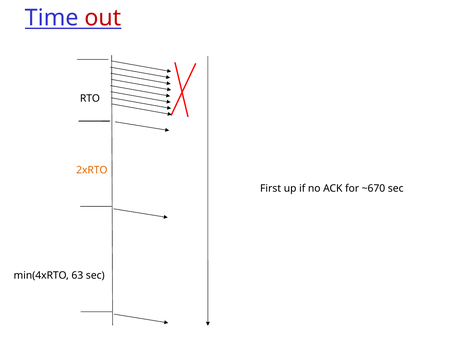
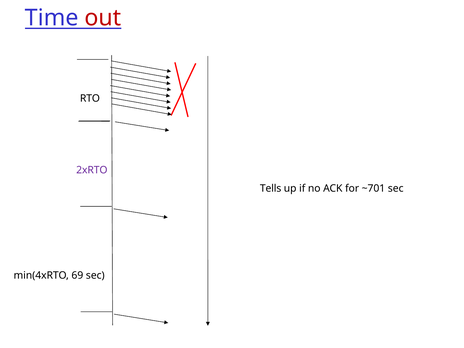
2xRTO colour: orange -> purple (92, 170)
First: First -> Tells (271, 188)
~670: ~670 -> ~701 (373, 188)
63: 63 -> 69 (77, 275)
